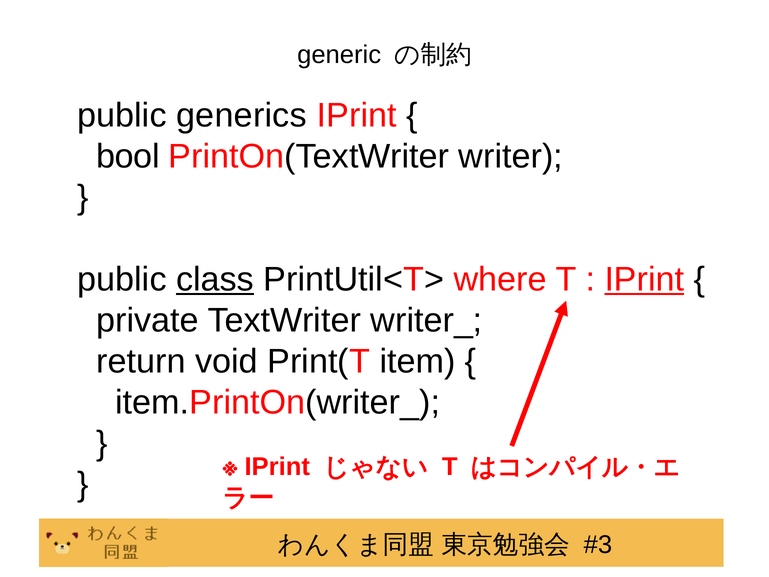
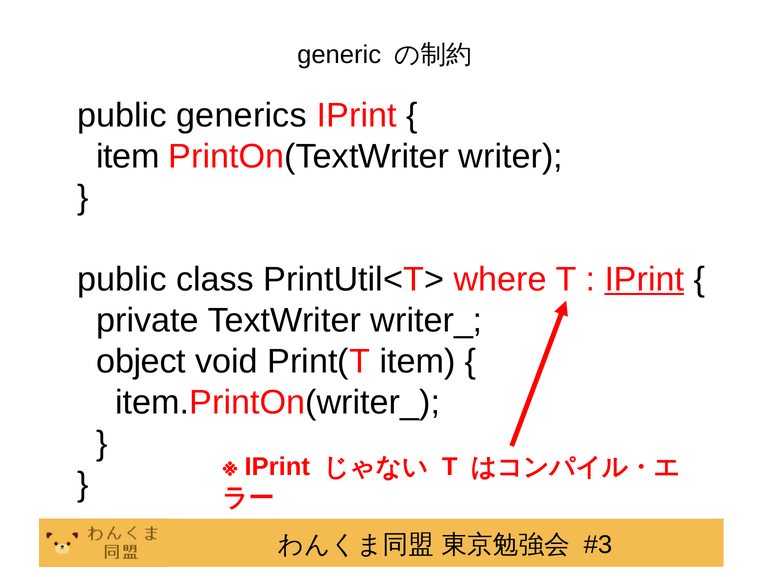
bool: bool -> item (128, 156)
class underline: present -> none (215, 279)
return: return -> object (141, 361)
